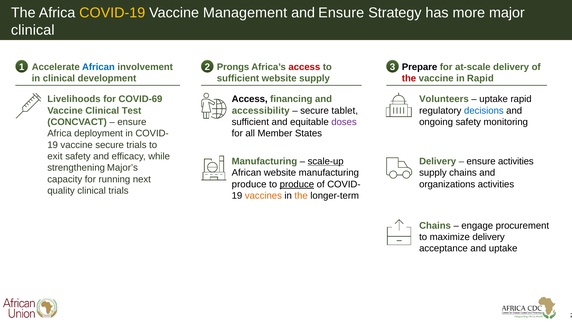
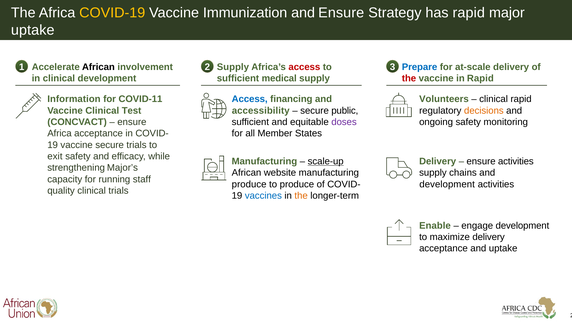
Management: Management -> Immunization (245, 13)
has more: more -> rapid (469, 13)
clinical: clinical -> uptake (33, 30)
African colour: blue -> black (98, 67)
Prongs: Prongs -> Supply (233, 67)
Prepare colour: black -> blue (420, 67)
sufficient website: website -> medical (279, 78)
Access colour: black -> blue (250, 99)
Livelihoods: Livelihoods -> Information (74, 99)
COVID-69: COVID-69 -> COVID-11 (140, 99)
uptake: uptake -> clinical (494, 99)
tablet: tablet -> public (345, 111)
decisions colour: blue -> orange (484, 111)
Africa deployment: deployment -> acceptance (99, 133)
next: next -> staff (142, 179)
produce underline: present -> none (297, 184)
organizations: organizations -> development (447, 184)
vaccines colour: orange -> blue (263, 196)
Chains: Chains -> Enable (435, 225)
engage procurement: procurement -> development (522, 225)
